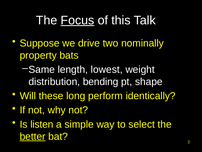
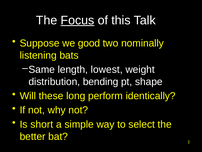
drive: drive -> good (89, 43)
property: property -> listening (38, 55)
listen: listen -> short (42, 124)
better underline: present -> none (33, 136)
